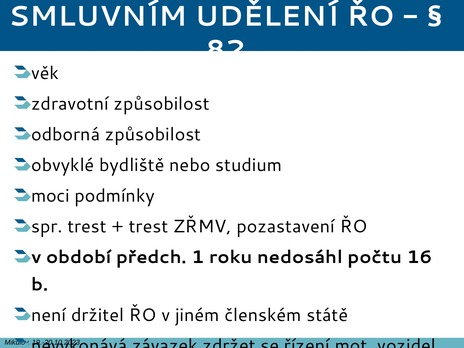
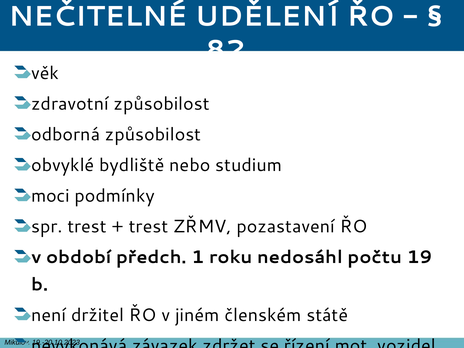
SMLUVNÍM: SMLUVNÍM -> NEČITELNÉ (98, 16)
16: 16 -> 19 (420, 257)
